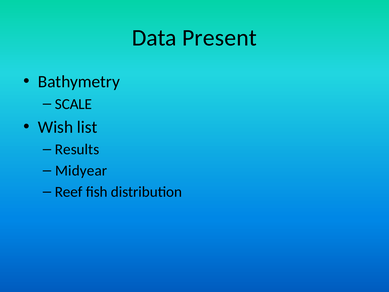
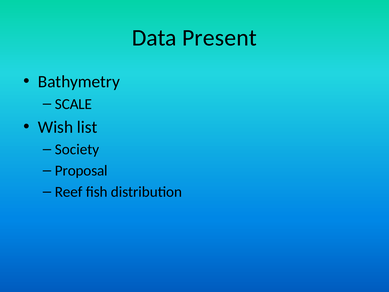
Results: Results -> Society (77, 149)
Midyear: Midyear -> Proposal (81, 171)
